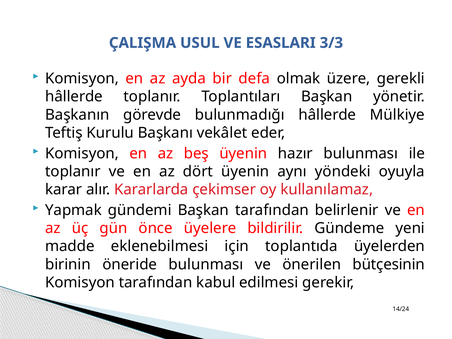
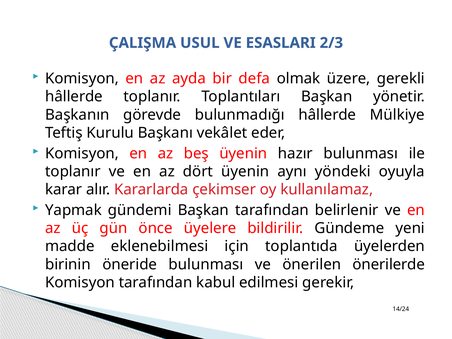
3/3: 3/3 -> 2/3 (331, 43)
bütçesinin: bütçesinin -> önerilerde (389, 264)
